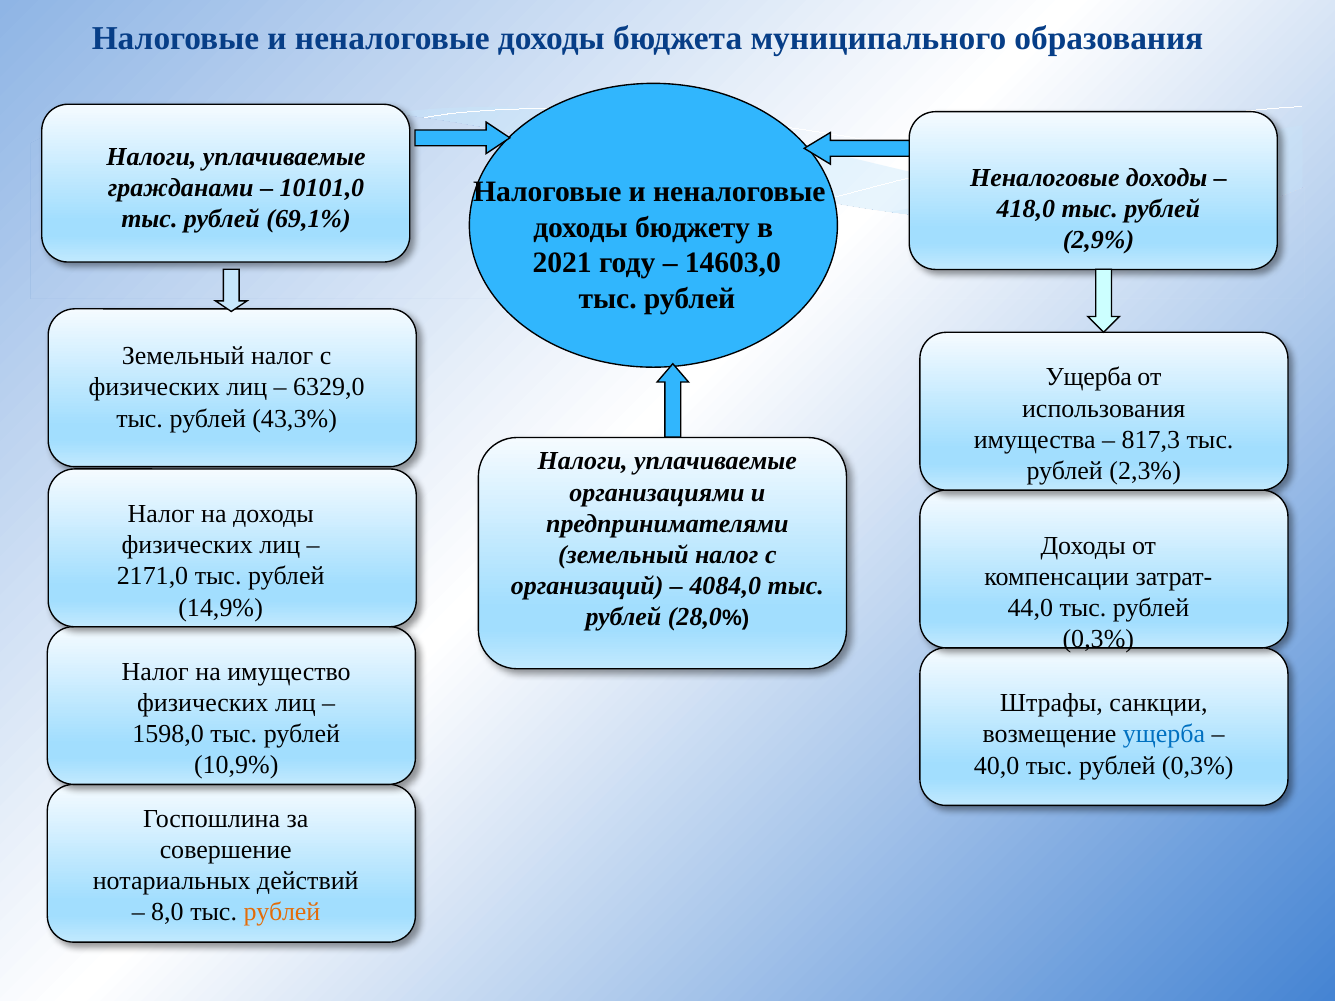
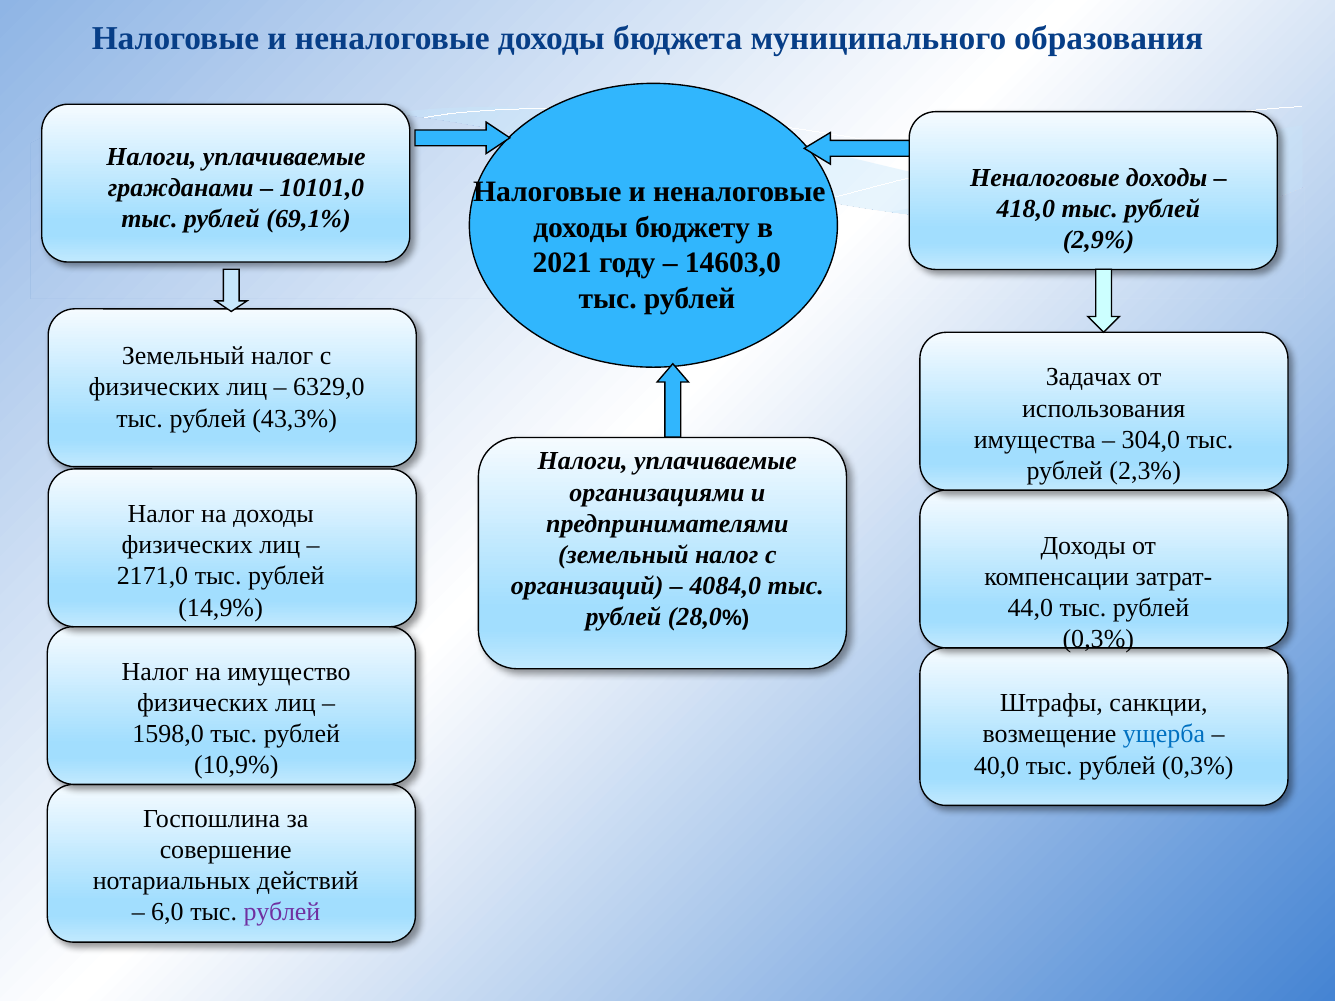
Ущерба: Ущерба -> Задачах (1089, 377)
817,3: 817,3 -> 304,0 (1151, 440)
8,0: 8,0 -> 6,0 (167, 912)
рублей colour: orange -> purple (282, 912)
